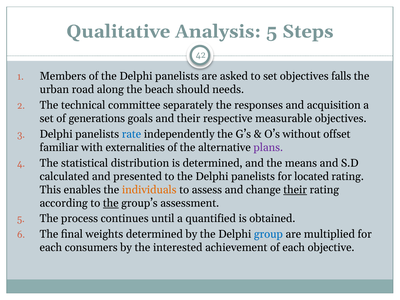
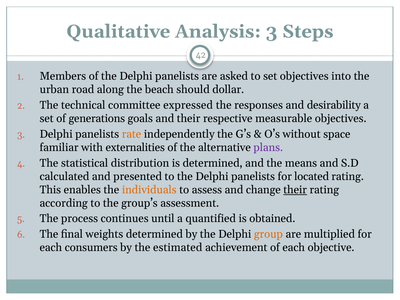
Analysis 5: 5 -> 3 (272, 31)
falls: falls -> into (341, 76)
needs: needs -> dollar (228, 90)
separately: separately -> expressed (188, 105)
acquisition: acquisition -> desirability (334, 105)
rate colour: blue -> orange (131, 134)
offset: offset -> space (337, 134)
the underline: present -> none (111, 203)
group colour: blue -> orange (268, 234)
interested: interested -> estimated (178, 248)
